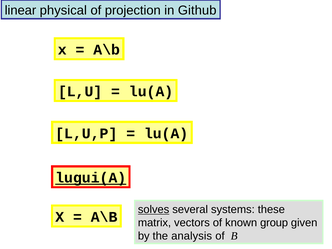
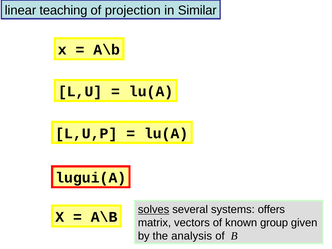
physical: physical -> teaching (63, 10)
Github: Github -> Similar (197, 10)
lugui(A underline: present -> none (91, 178)
these: these -> offers (271, 210)
